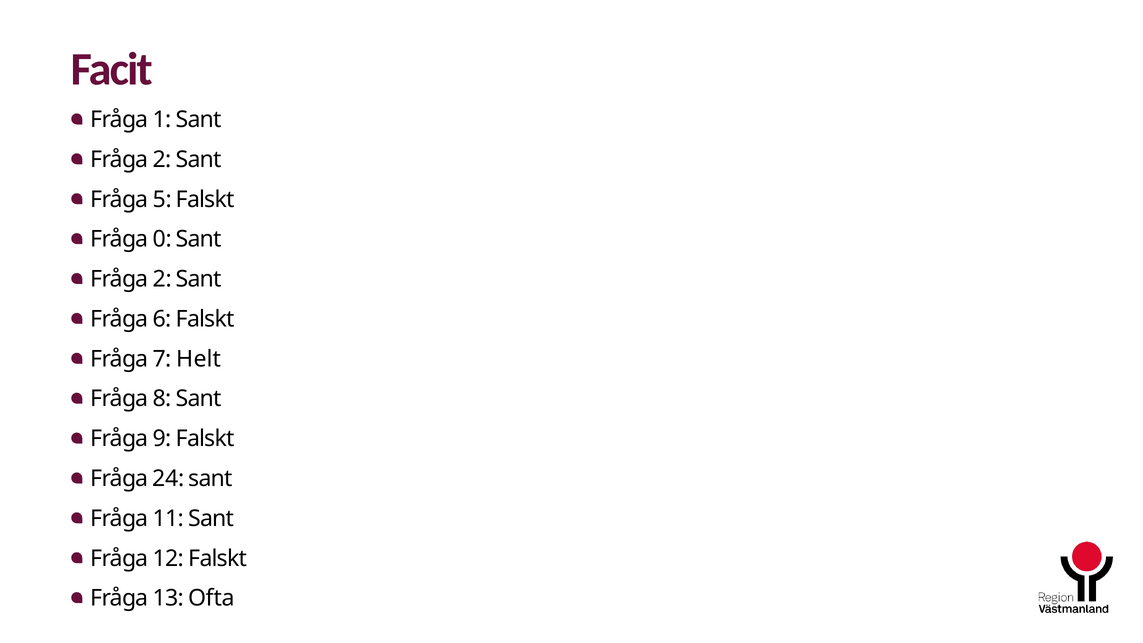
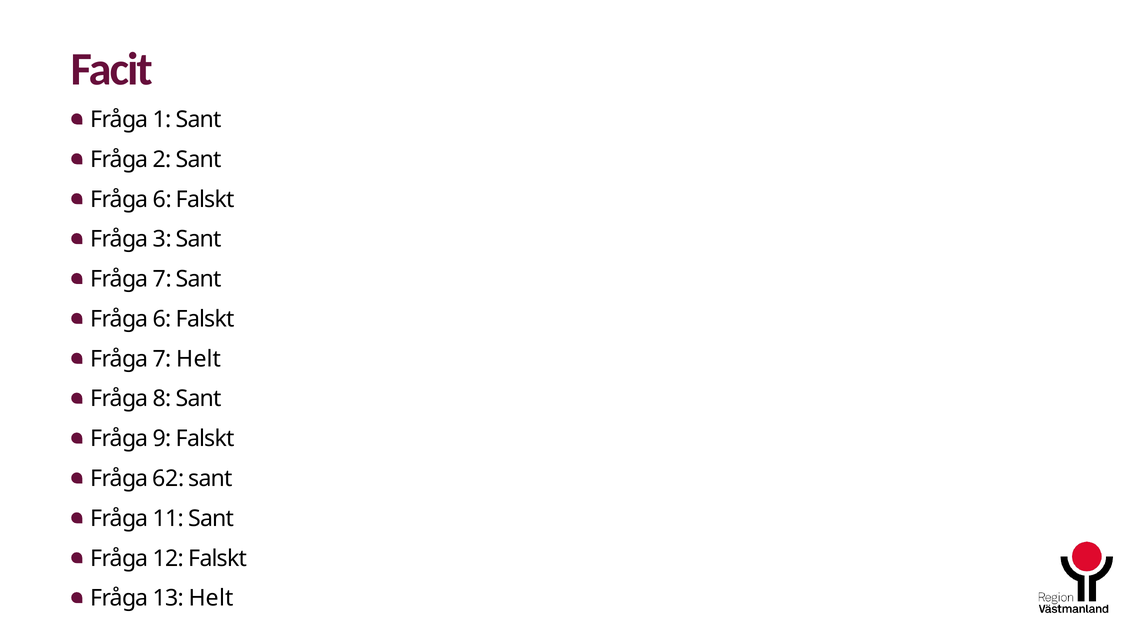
5: 5 -> 6 (162, 199)
0: 0 -> 3 (162, 239)
2: 2 -> 7 (162, 279)
24: 24 -> 62 (168, 479)
13 Ofta: Ofta -> Helt (211, 598)
